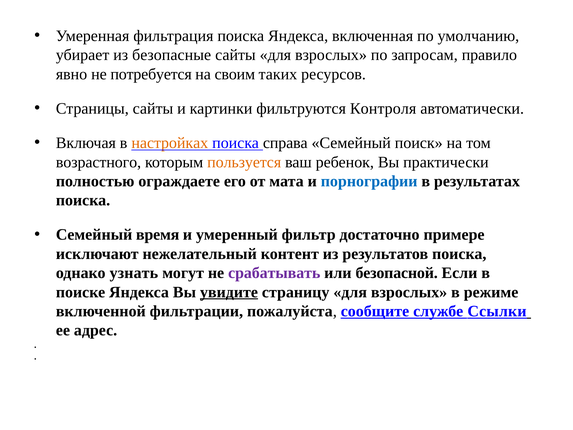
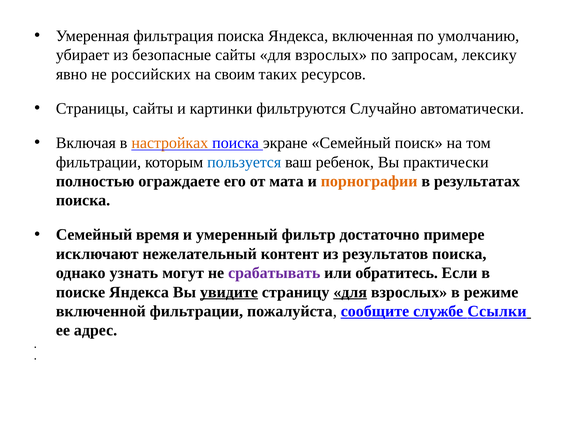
правило: правило -> лексику (489, 55)
потребуется: потребуется -> российских (151, 74)
Контроля: Контроля -> Случайно (383, 109)
справа: справа -> экране (285, 143)
возрастного: возрастного -> фильтрации (98, 162)
пользуется colour: orange -> blue (244, 162)
порнографии colour: blue -> orange (369, 181)
безопасной: безопасной -> обратитесь (397, 273)
для underline: none -> present (350, 292)
